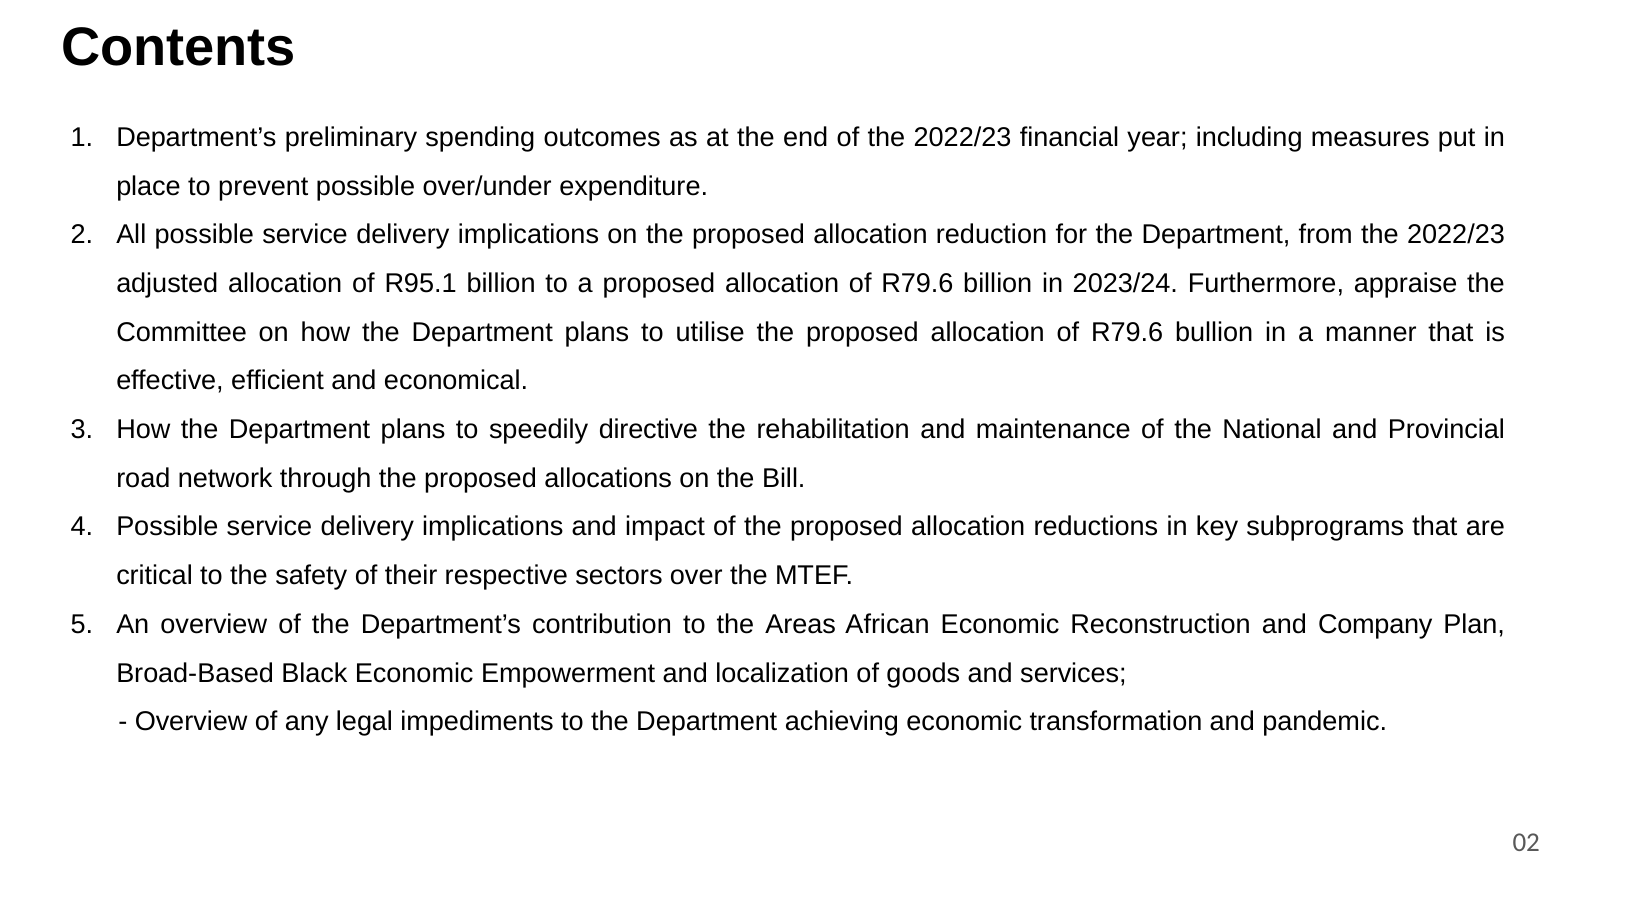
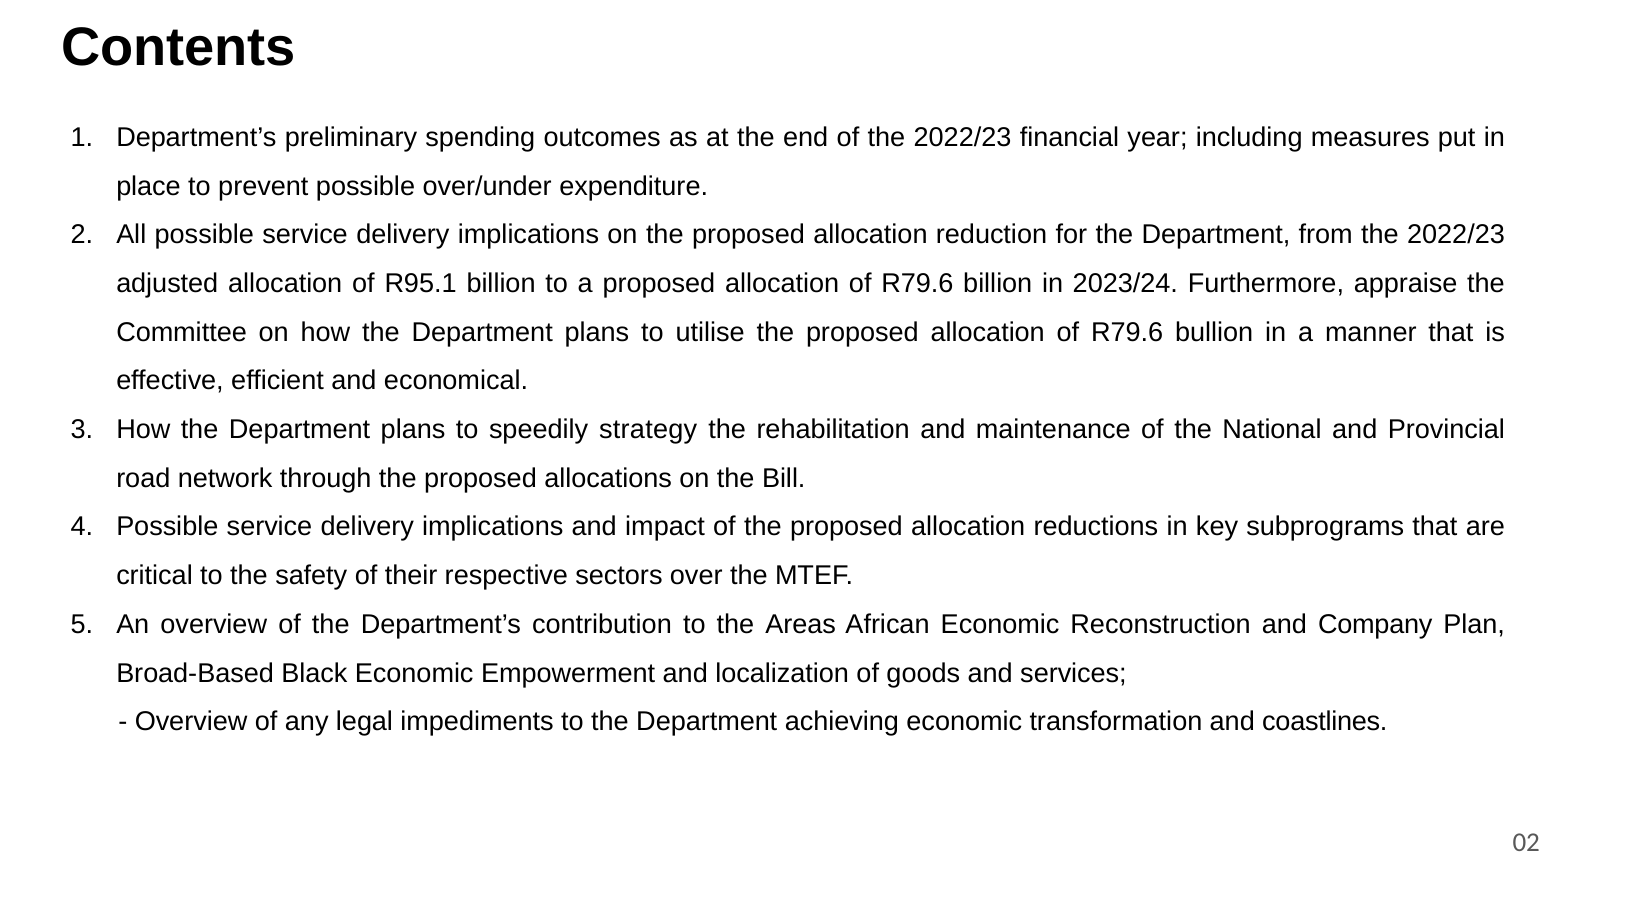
directive: directive -> strategy (648, 430)
pandemic: pandemic -> coastlines (1325, 722)
